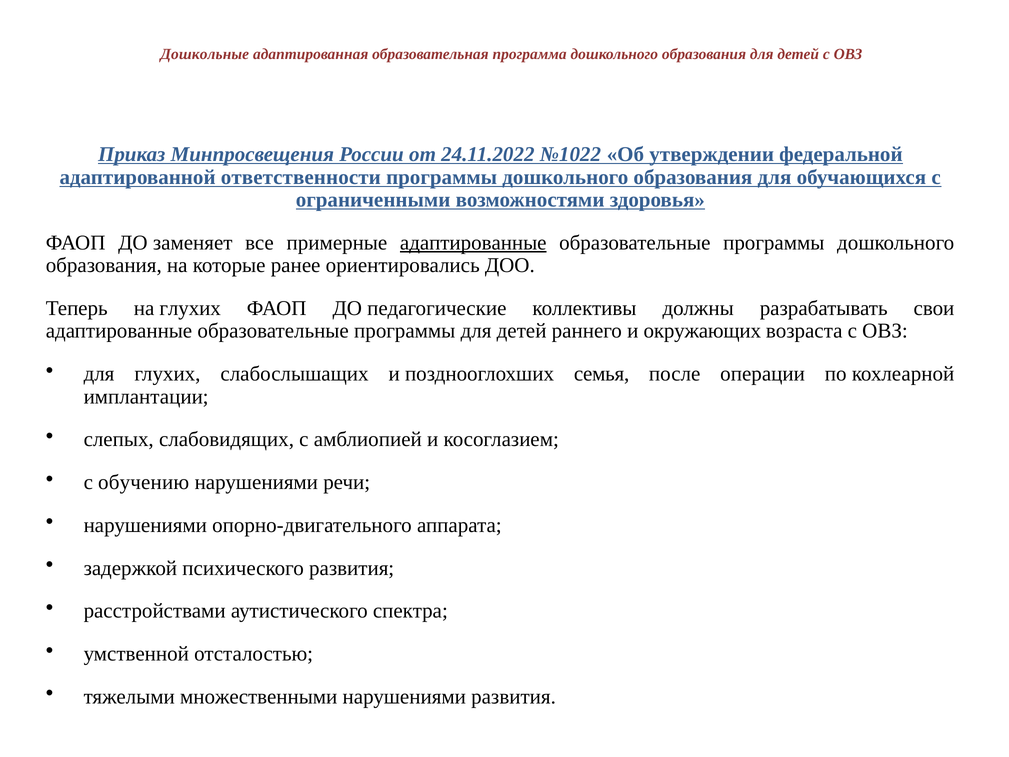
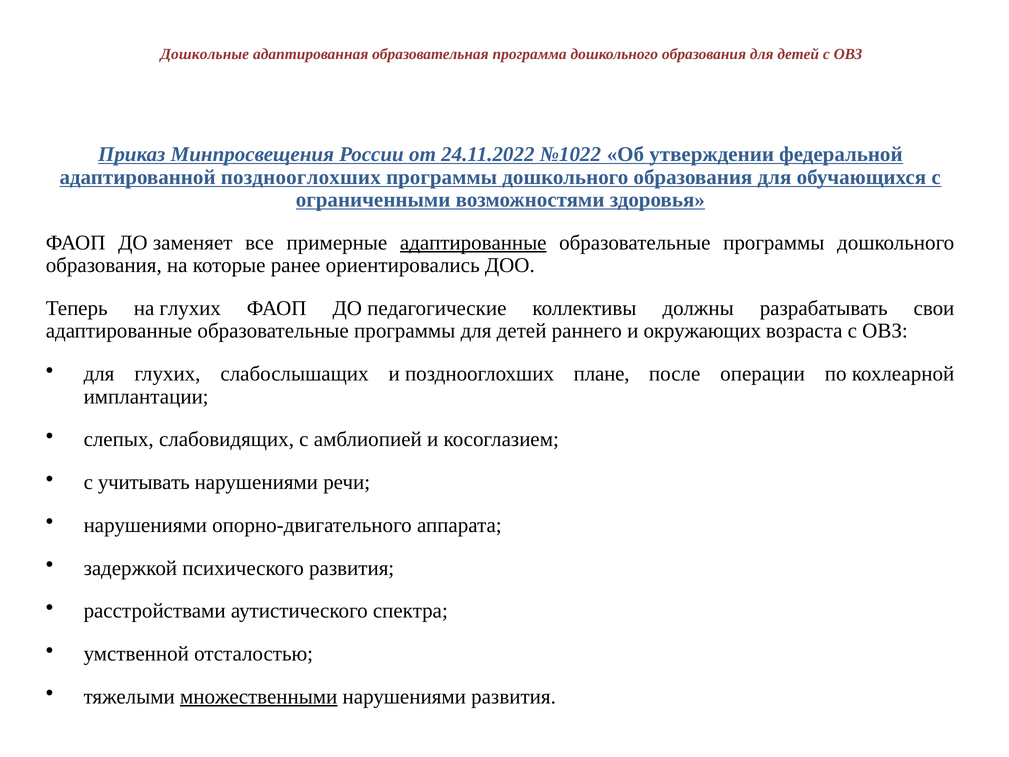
адаптированной ответственности: ответственности -> позднооглохших (301, 177)
семья: семья -> плане (602, 374)
обучению: обучению -> учитывать (144, 482)
множественными underline: none -> present (259, 697)
